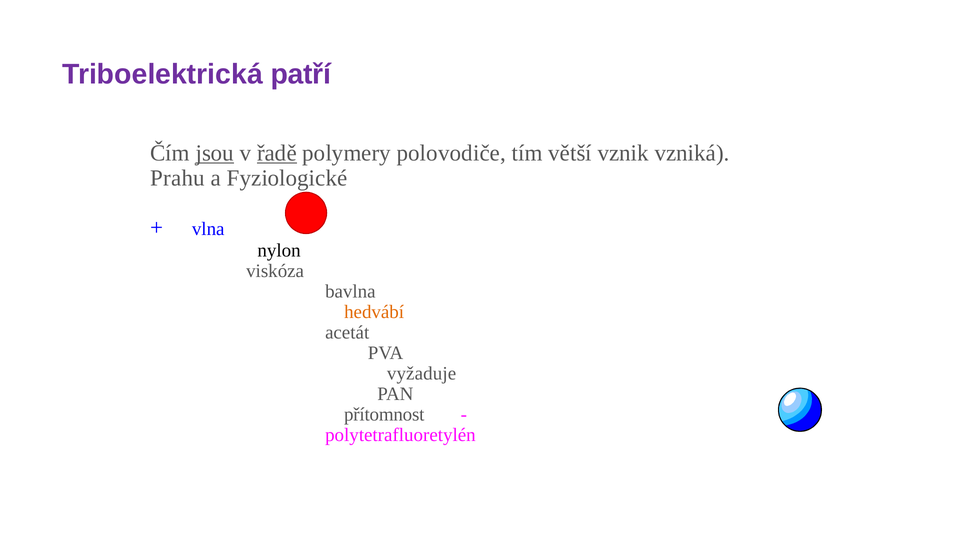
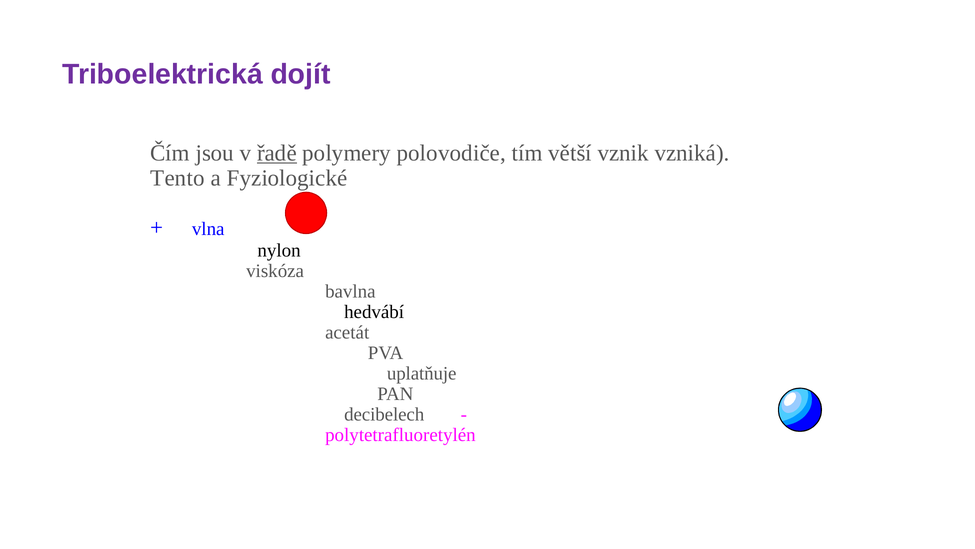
patří: patří -> dojít (301, 74)
jsou underline: present -> none (215, 153)
Prahu: Prahu -> Tento (178, 178)
hedvábí colour: orange -> black (374, 312)
vyžaduje: vyžaduje -> uplatňuje (422, 373)
přítomnost: přítomnost -> decibelech (384, 414)
